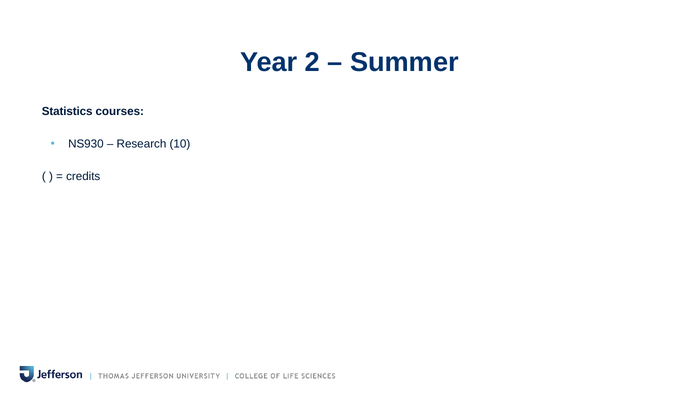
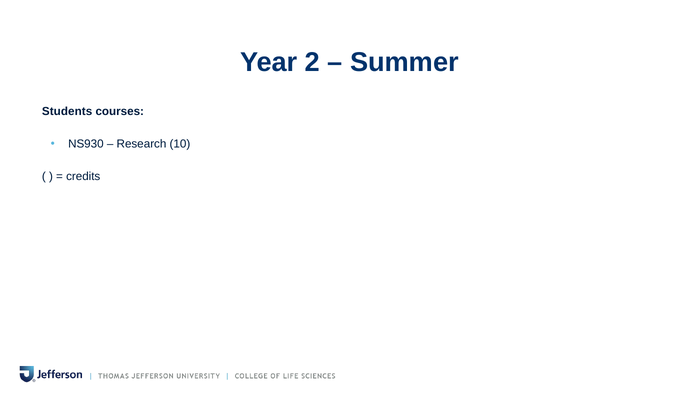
Statistics: Statistics -> Students (67, 111)
